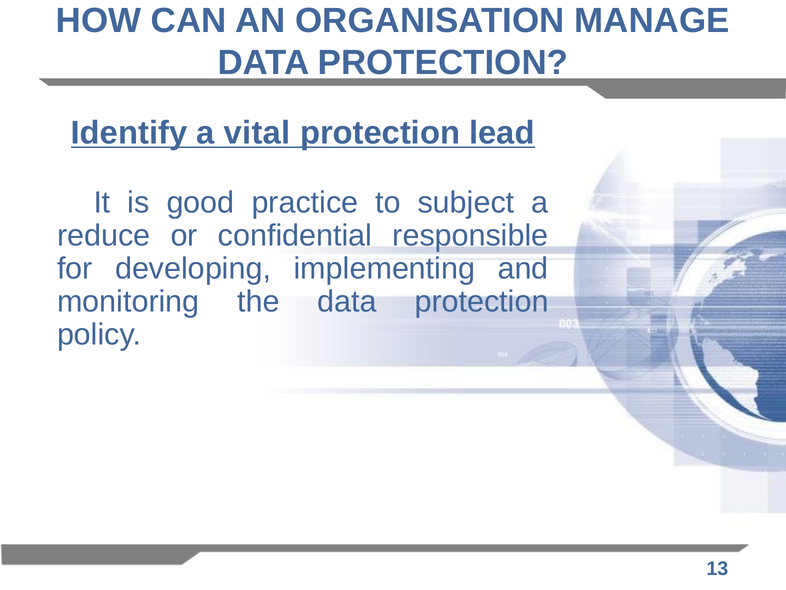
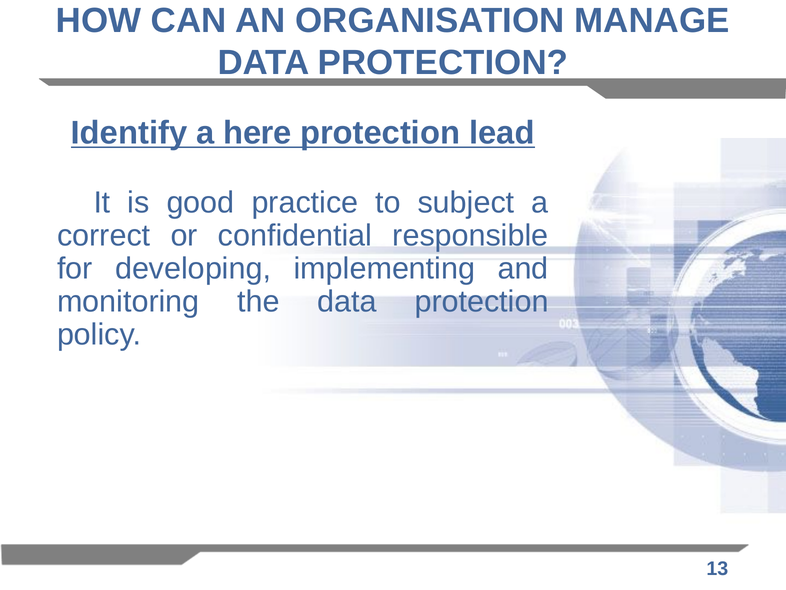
vital: vital -> here (257, 133)
reduce: reduce -> correct (104, 235)
